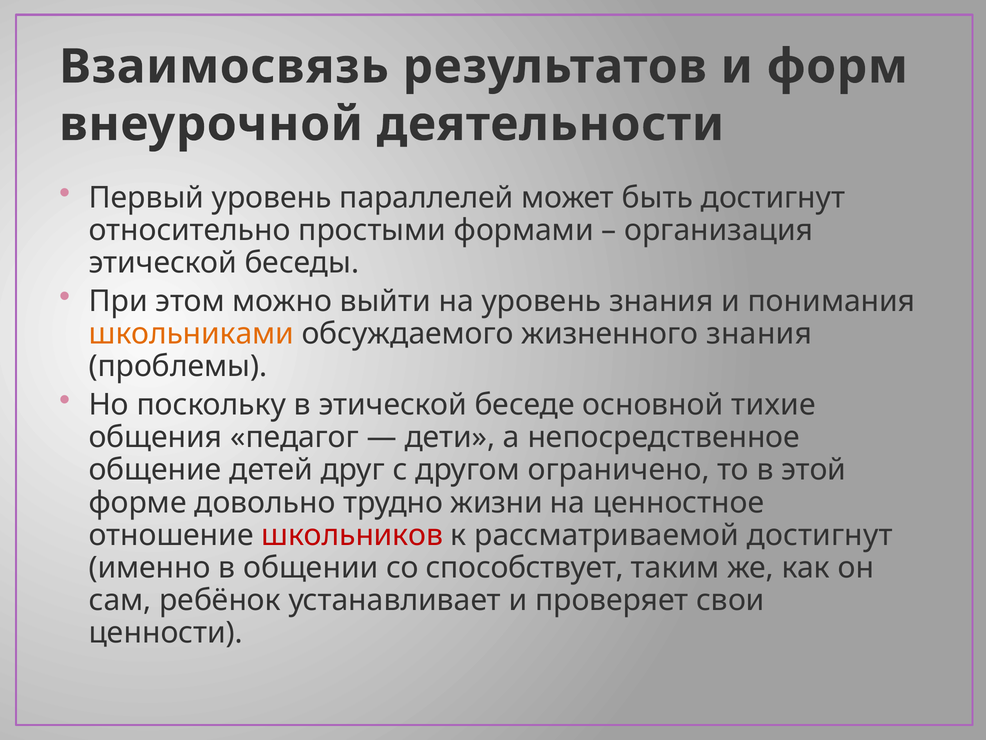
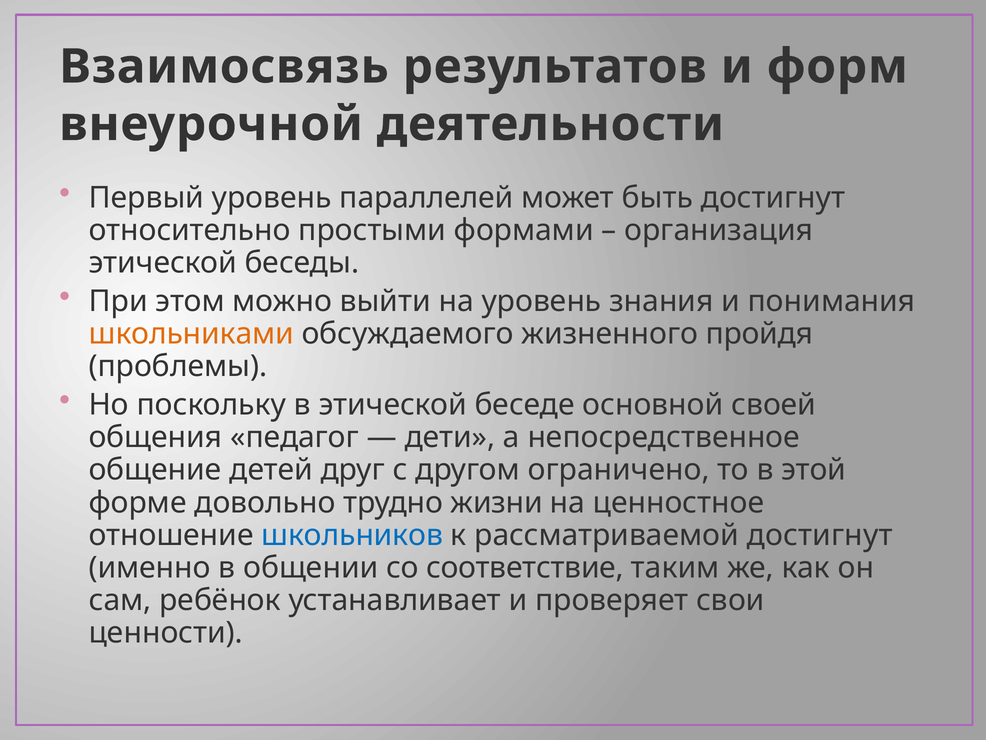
жизненного знания: знания -> пройдя (759, 334)
тихие: тихие -> своей (774, 405)
школьников colour: red -> blue (352, 535)
способствует: способствует -> соответствие (525, 567)
